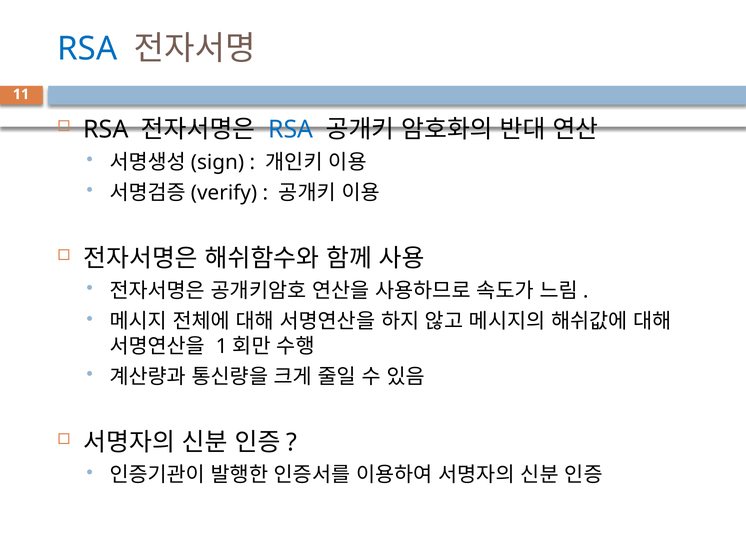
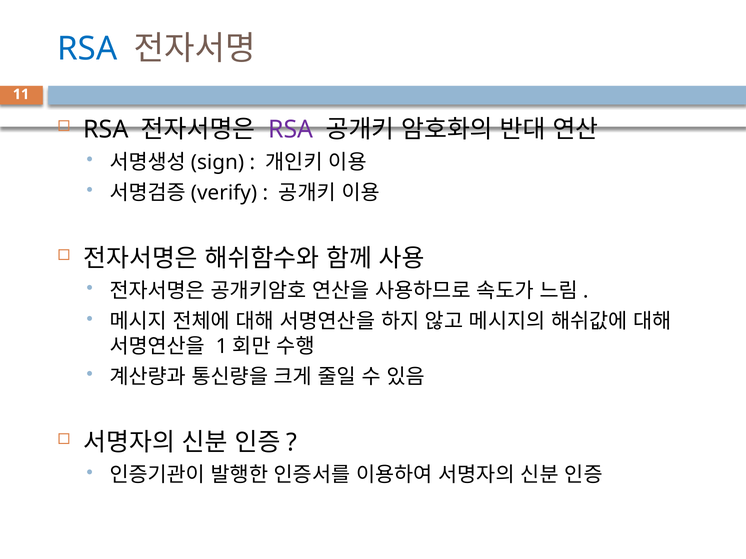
RSA colour: blue -> purple (291, 130)
